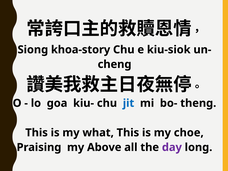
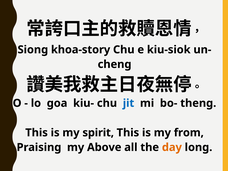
what: what -> spirit (98, 133)
choe: choe -> from (189, 133)
day colour: purple -> orange (172, 147)
